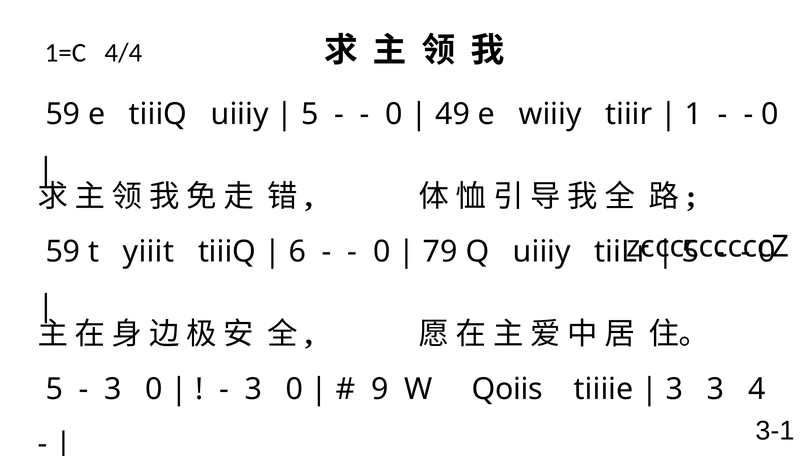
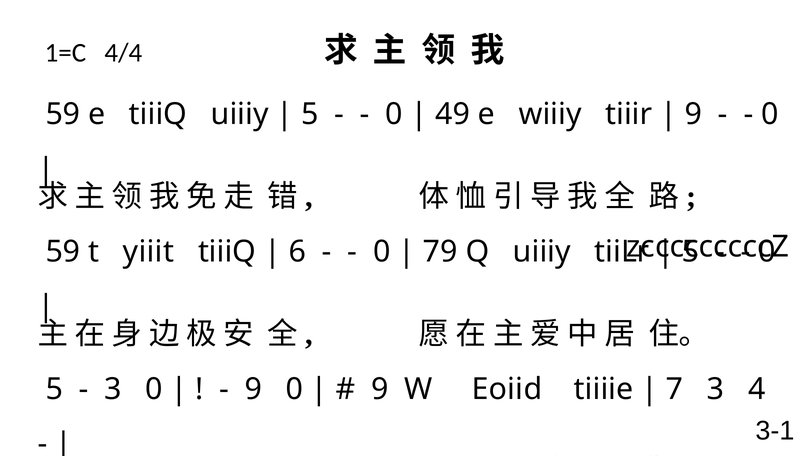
1: 1 -> 9 (693, 114)
3: 3 -> 9 (253, 389)
Qoiis: Qoiis -> Eoiid (507, 389)
3: 3 -> 7 (675, 389)
